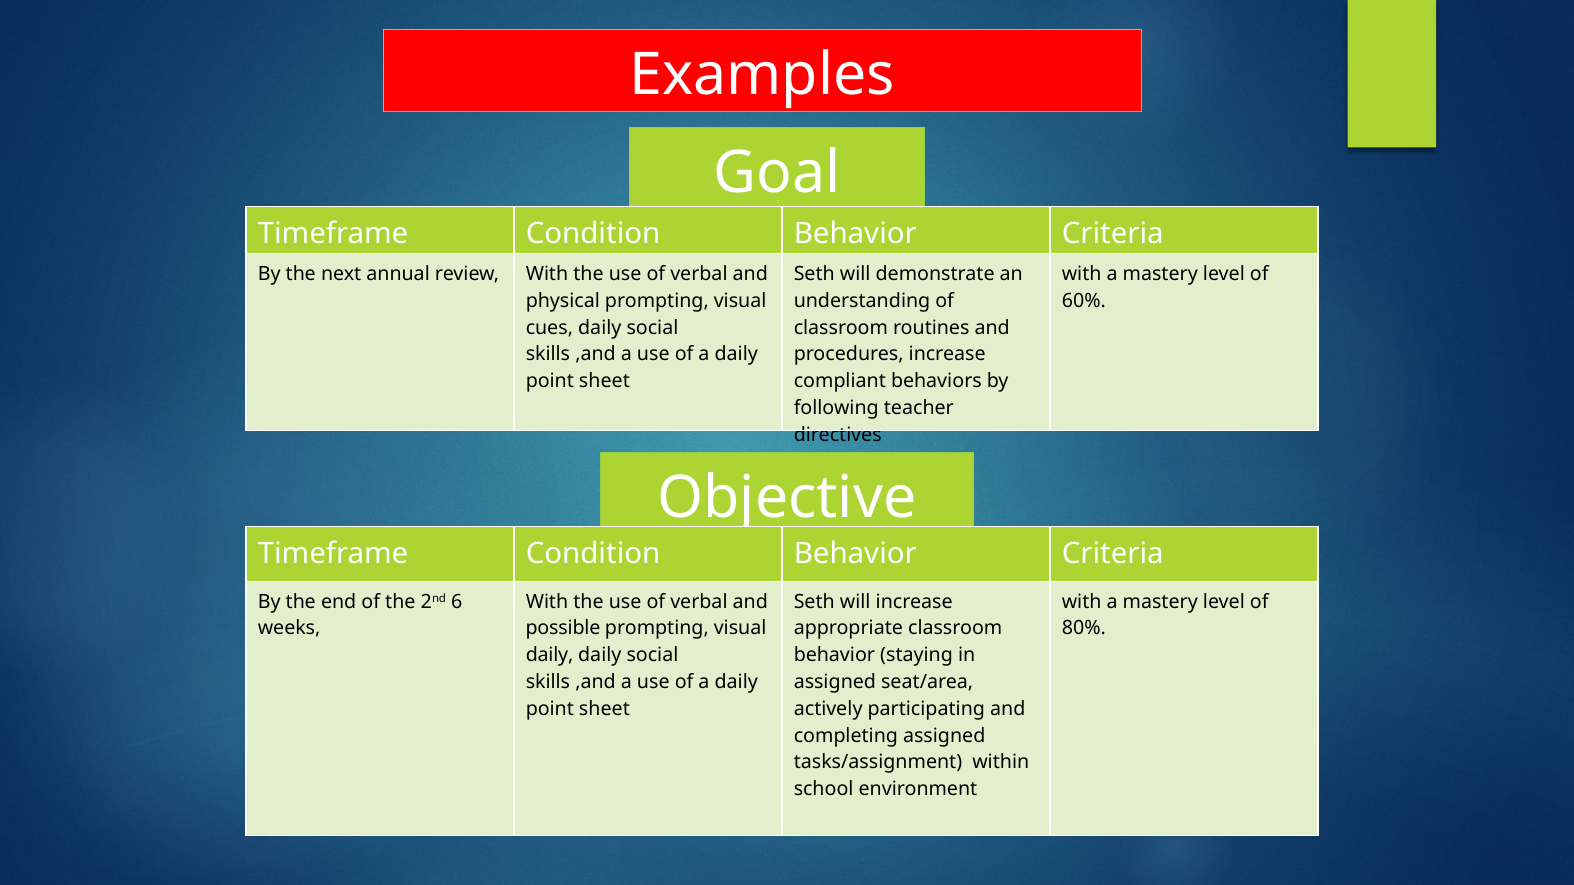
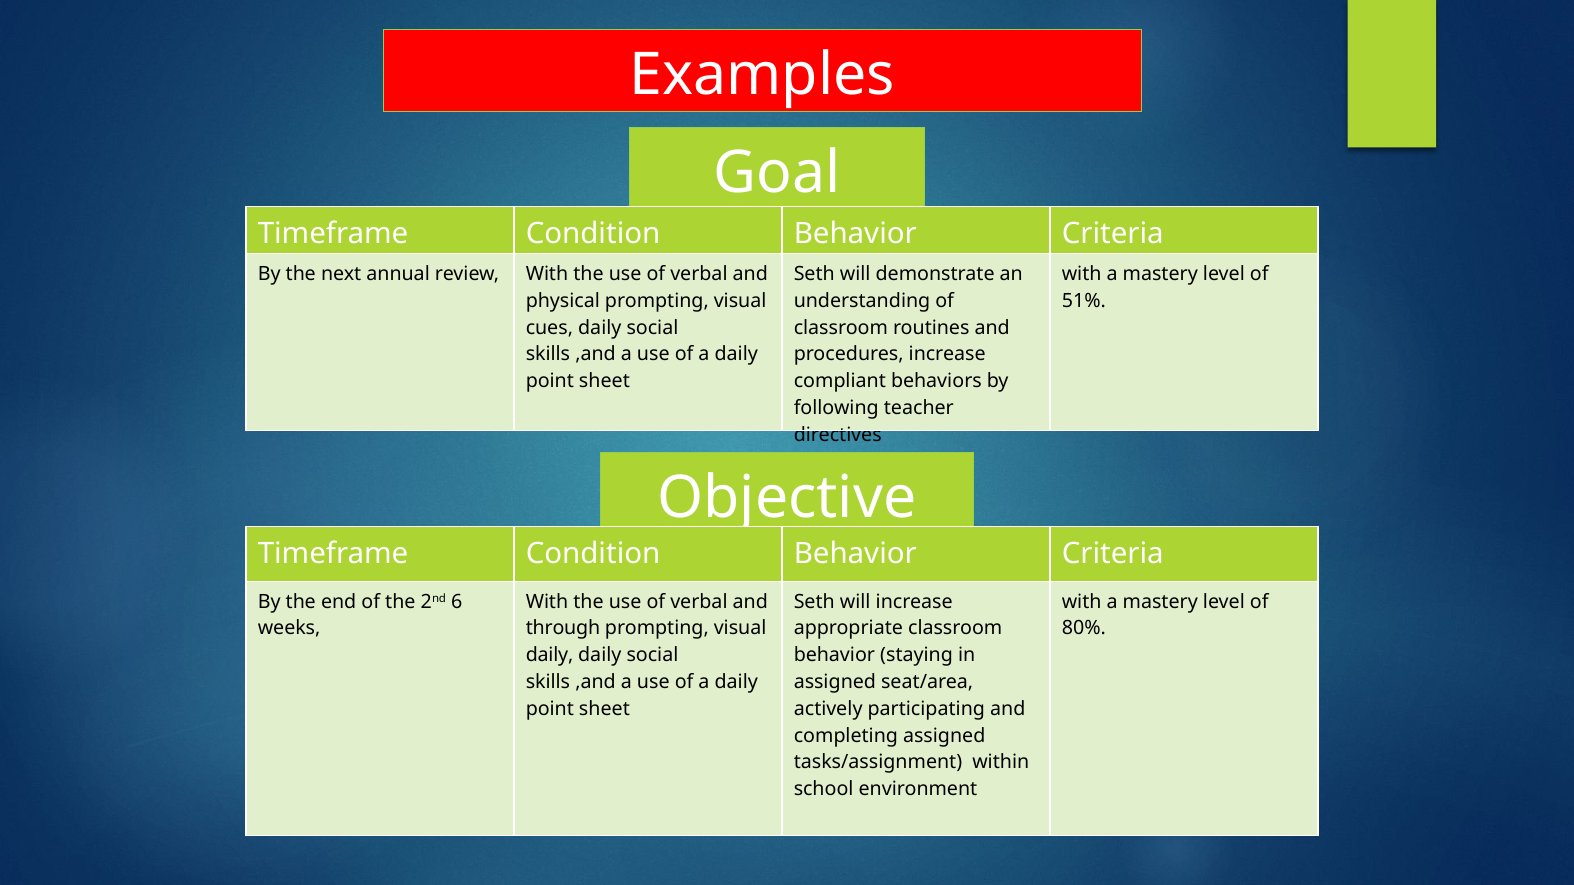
60%: 60% -> 51% (1084, 301)
possible: possible -> through (563, 629)
